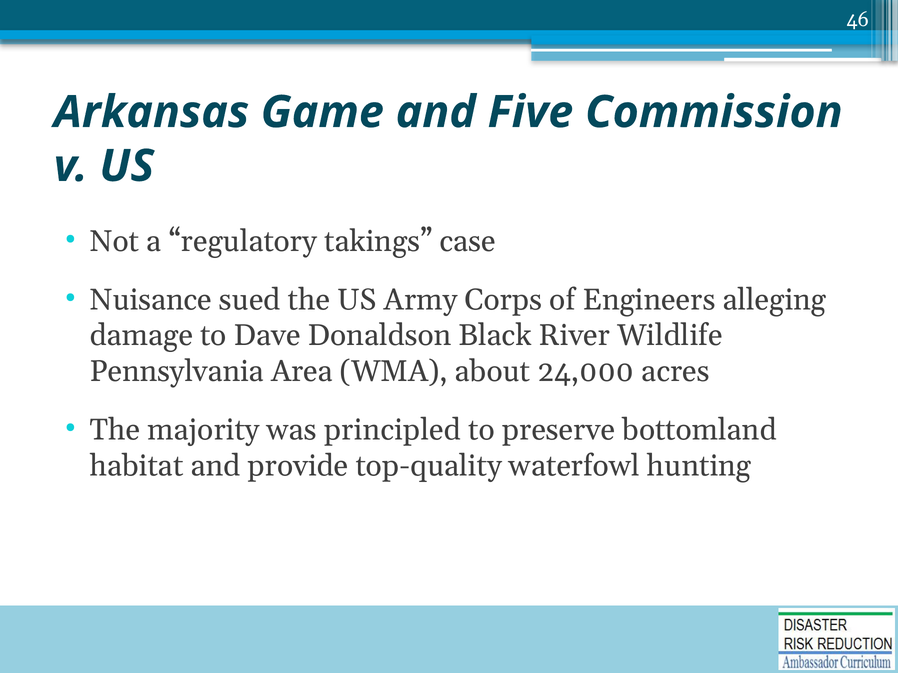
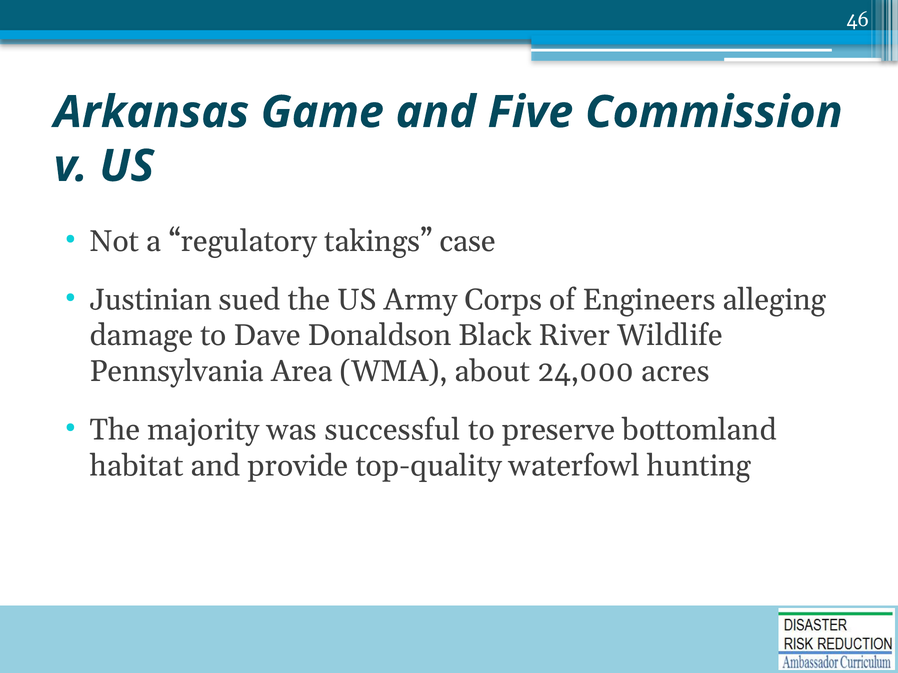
Nuisance: Nuisance -> Justinian (151, 300)
principled: principled -> successful (393, 430)
